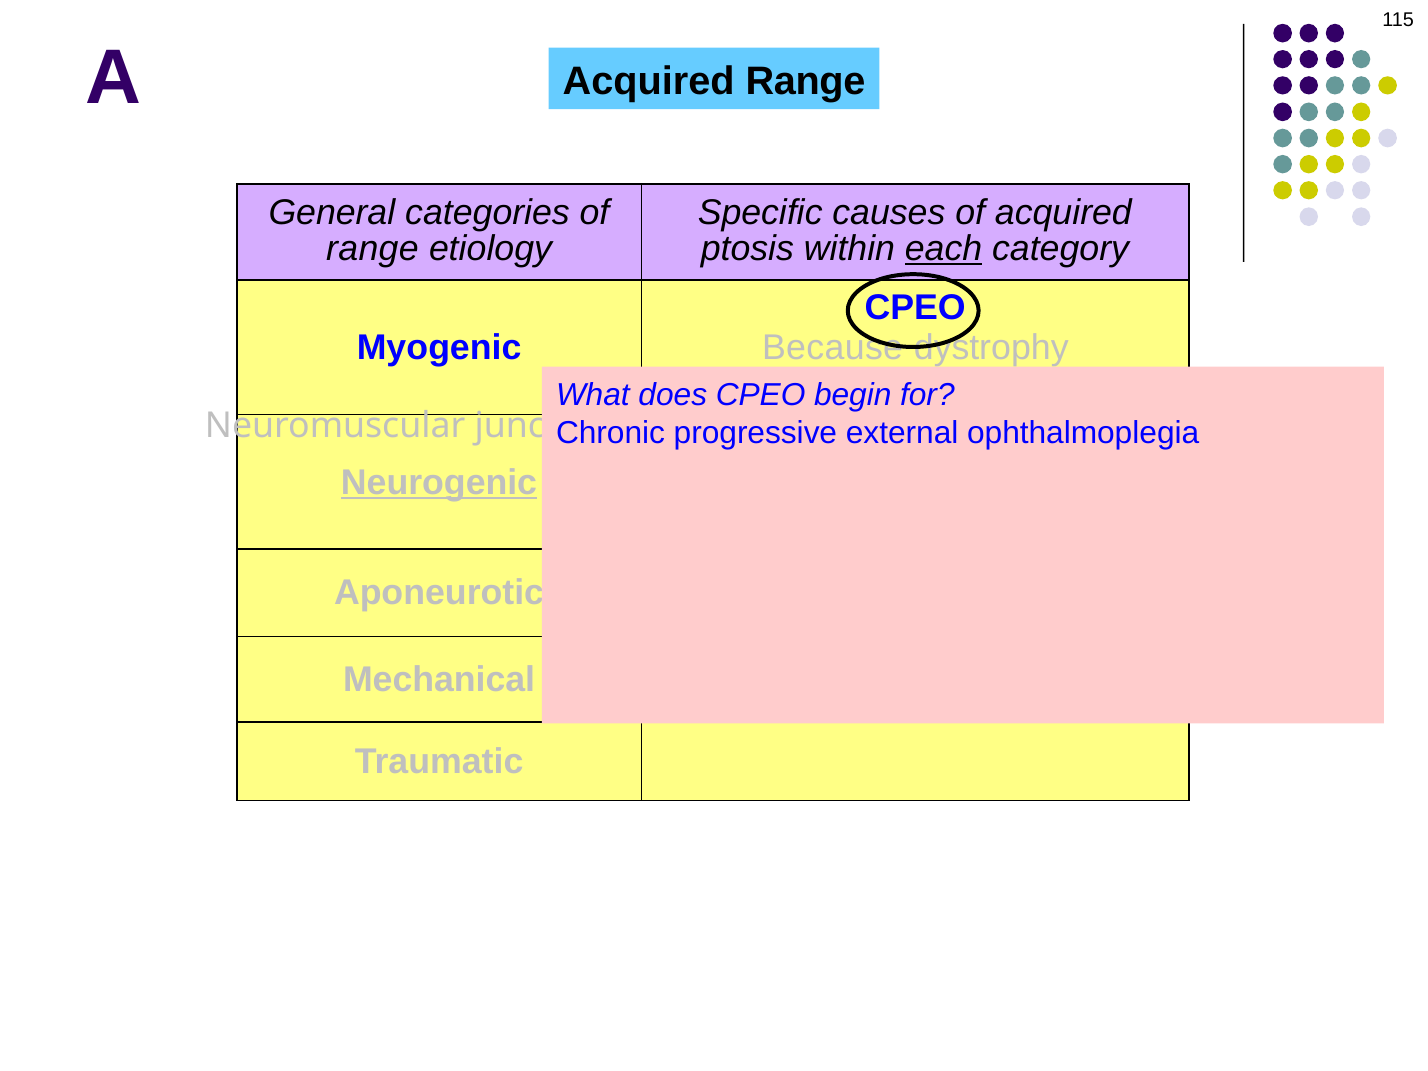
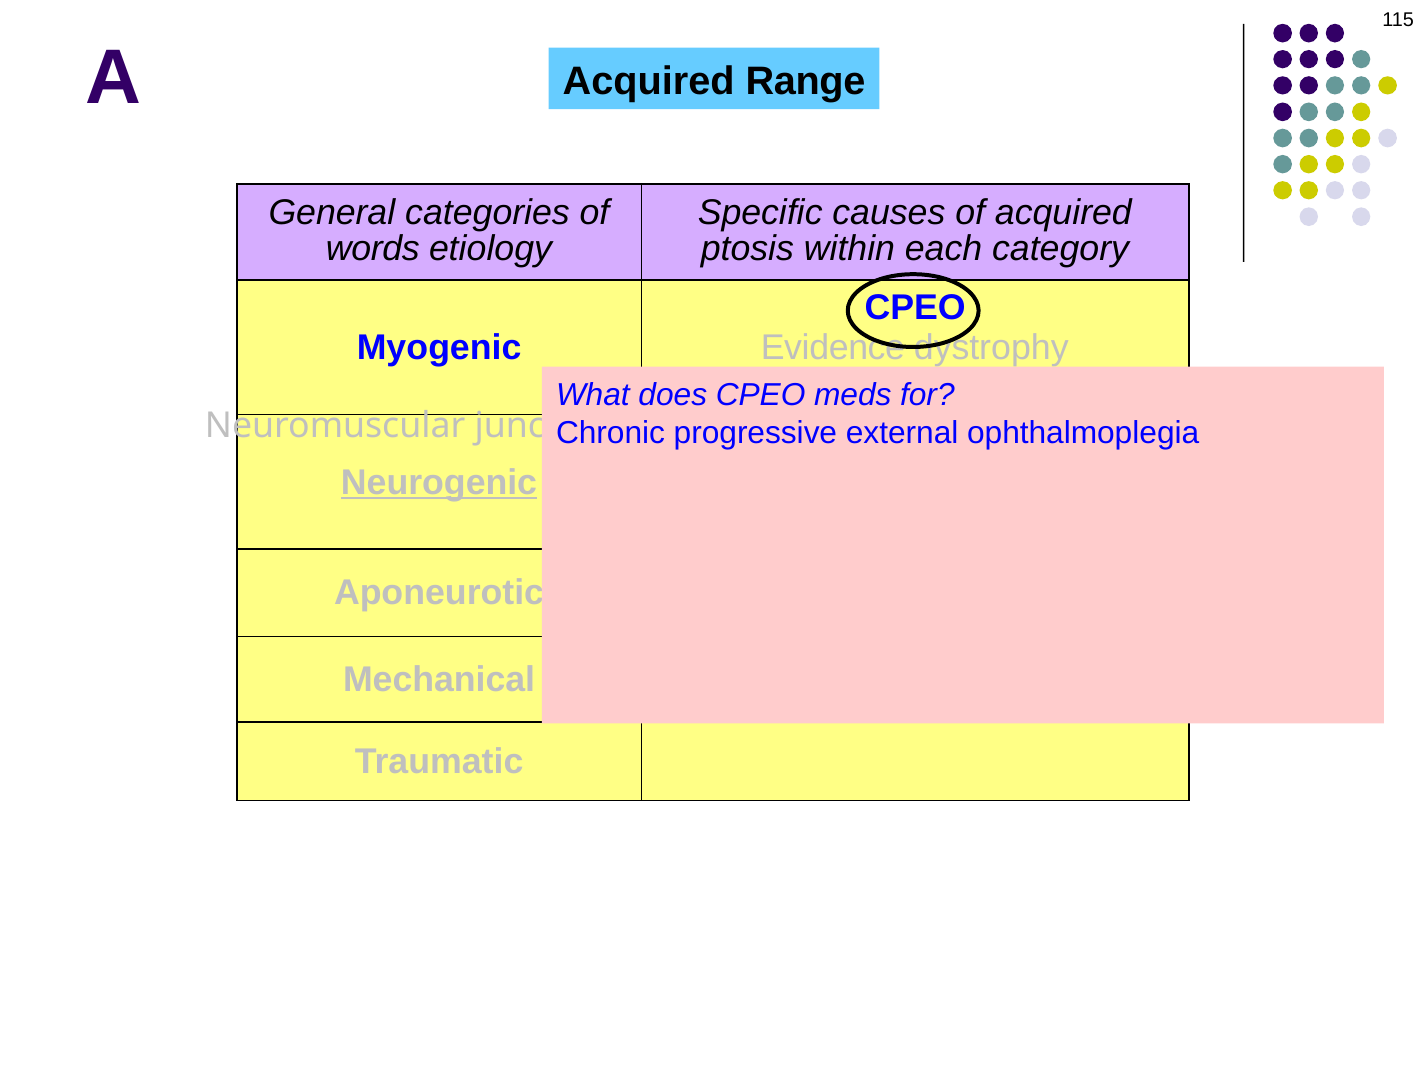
range: range -> words (373, 249)
each underline: present -> none (944, 249)
Because: Because -> Evidence (833, 348)
begin: begin -> meds (853, 395)
